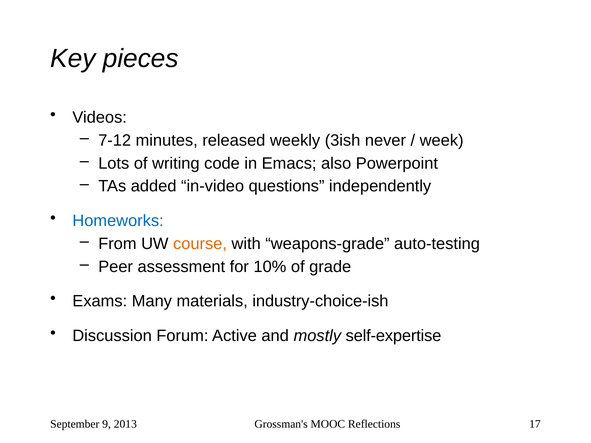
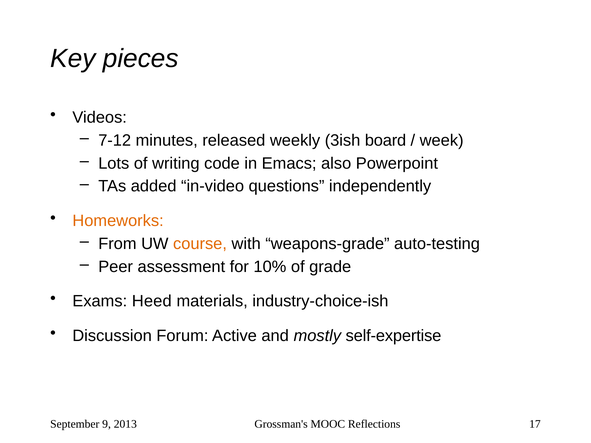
never: never -> board (386, 140)
Homeworks colour: blue -> orange (118, 221)
Many: Many -> Heed (152, 301)
